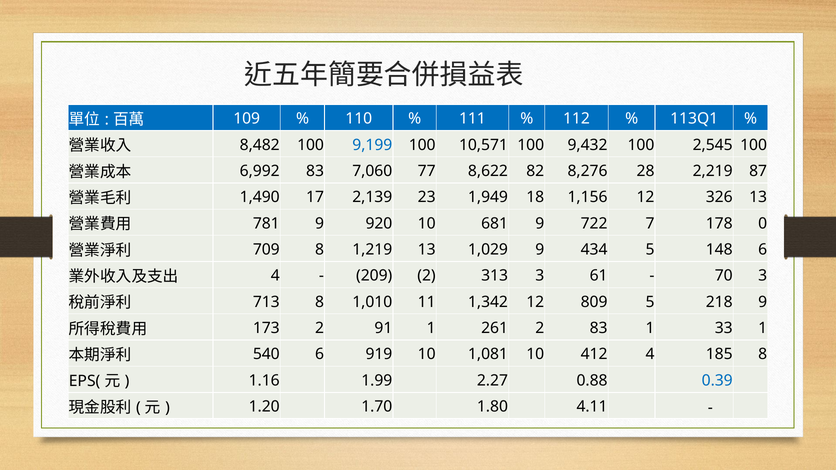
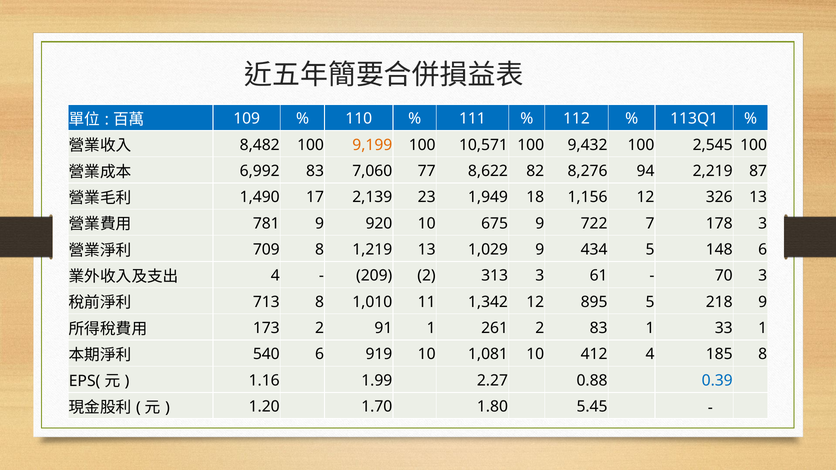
9,199 colour: blue -> orange (372, 145)
28: 28 -> 94 (646, 171)
681: 681 -> 675 (495, 224)
178 0: 0 -> 3 (763, 224)
809: 809 -> 895 (594, 302)
4.11: 4.11 -> 5.45 (592, 407)
